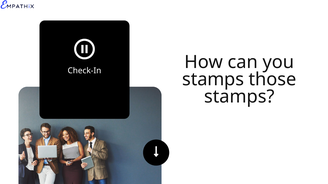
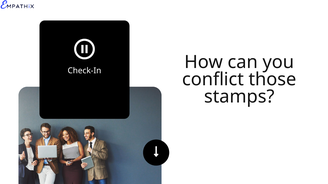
stamps: stamps -> conflict (213, 80)
